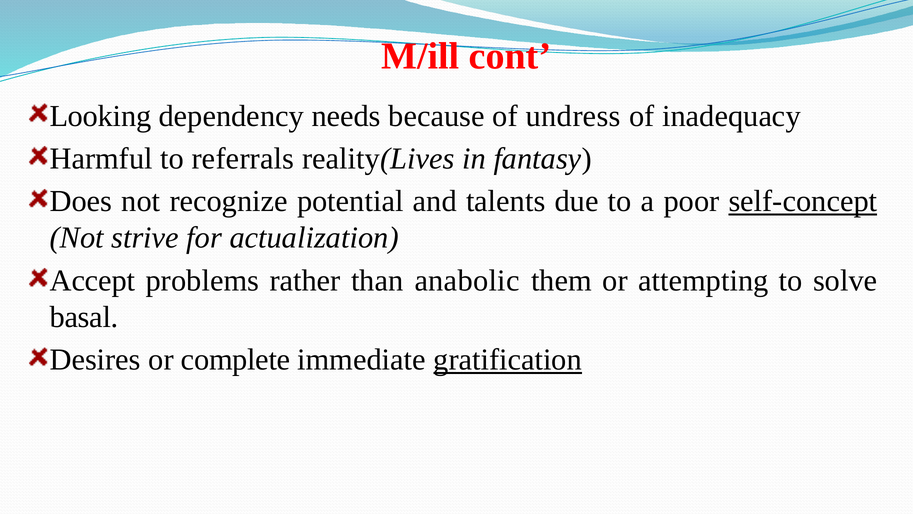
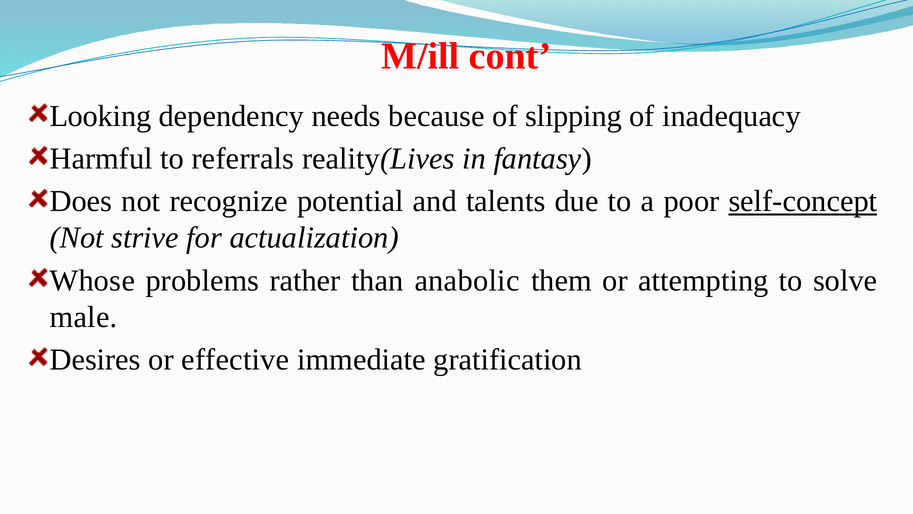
undress: undress -> slipping (574, 116)
Accept: Accept -> Whose (92, 280)
basal: basal -> male (84, 317)
complete: complete -> effective (235, 360)
gratification underline: present -> none (508, 360)
